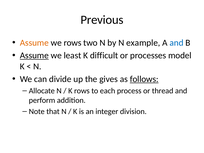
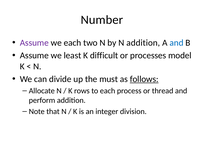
Previous: Previous -> Number (102, 20)
Assume colour: orange -> purple (34, 43)
we rows: rows -> each (72, 43)
N example: example -> addition (143, 43)
Assume underline: present -> none (34, 55)
gives: gives -> must (109, 79)
